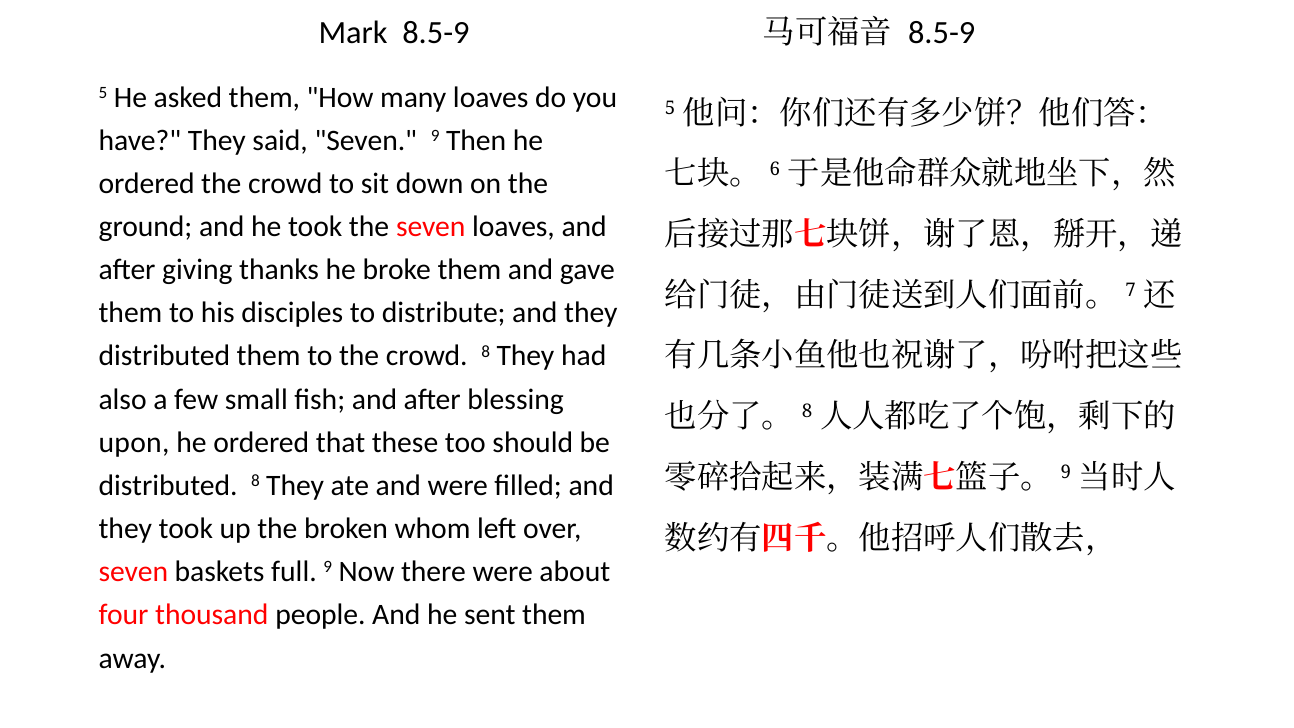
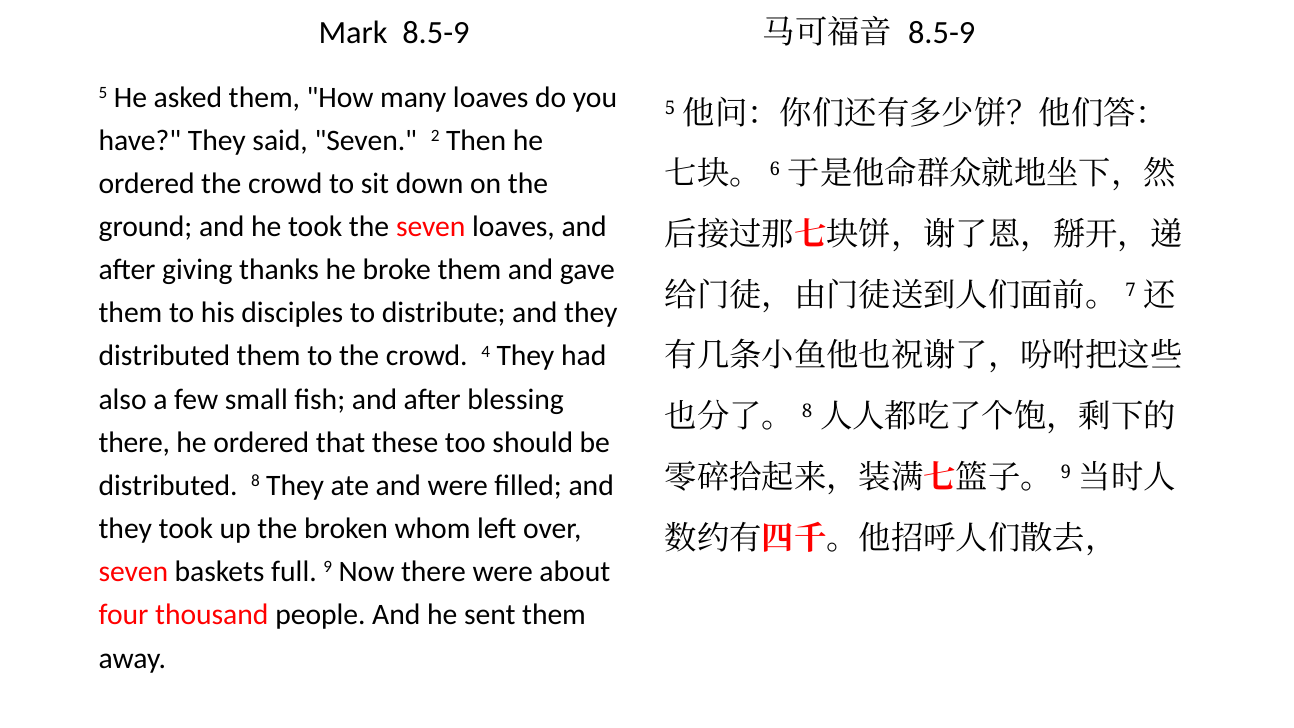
Seven 9: 9 -> 2 (435, 136)
crowd 8: 8 -> 4 (486, 351)
upon: upon -> there (134, 442)
